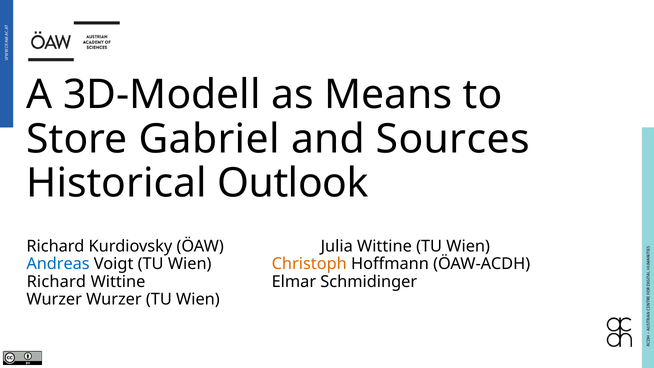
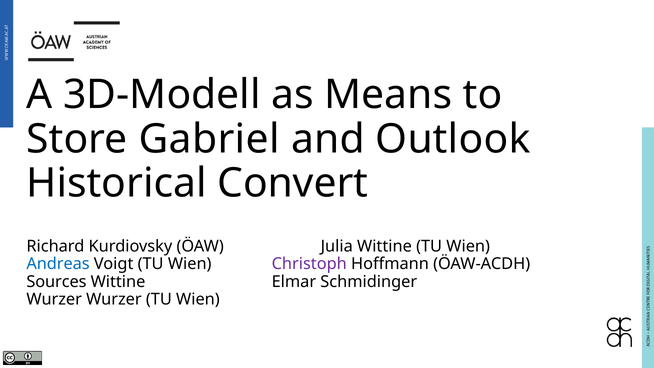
Sources: Sources -> Outlook (453, 139)
Outlook: Outlook -> Convert (293, 183)
Christoph colour: orange -> purple (309, 264)
Richard: Richard -> Sources (56, 282)
